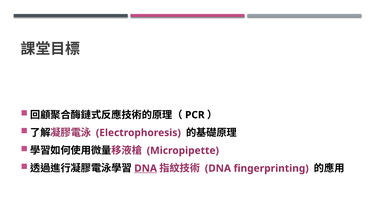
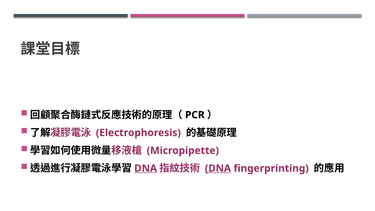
DNA underline: none -> present (218, 168)
